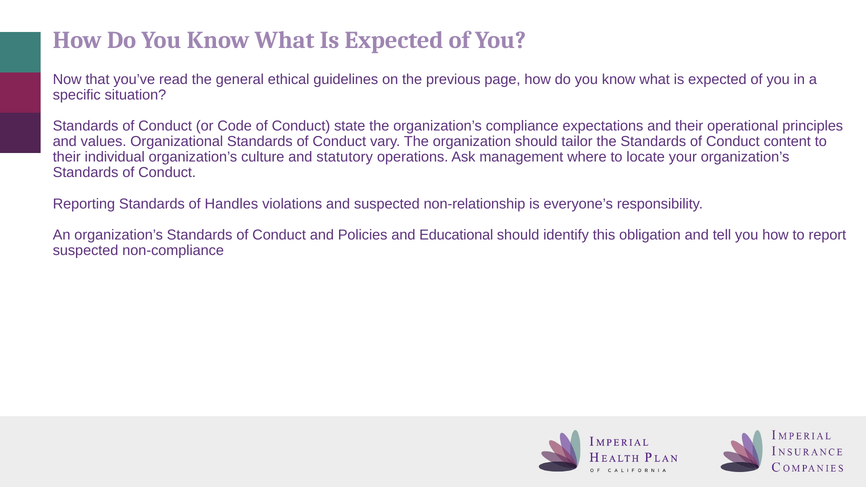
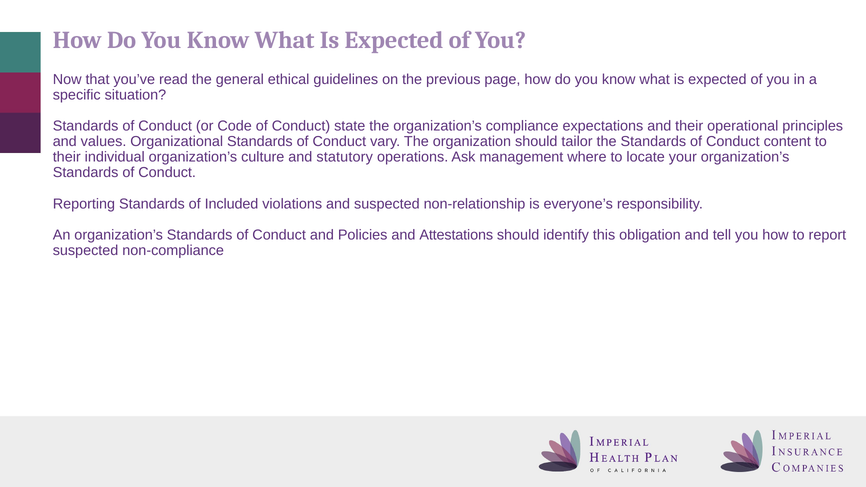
Handles: Handles -> Included (232, 204)
Educational: Educational -> Attestations (456, 235)
